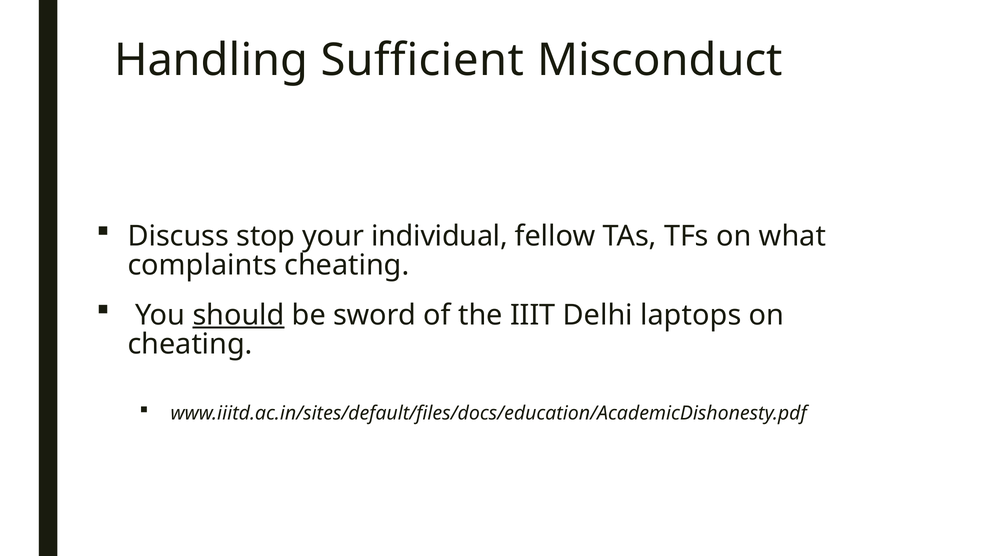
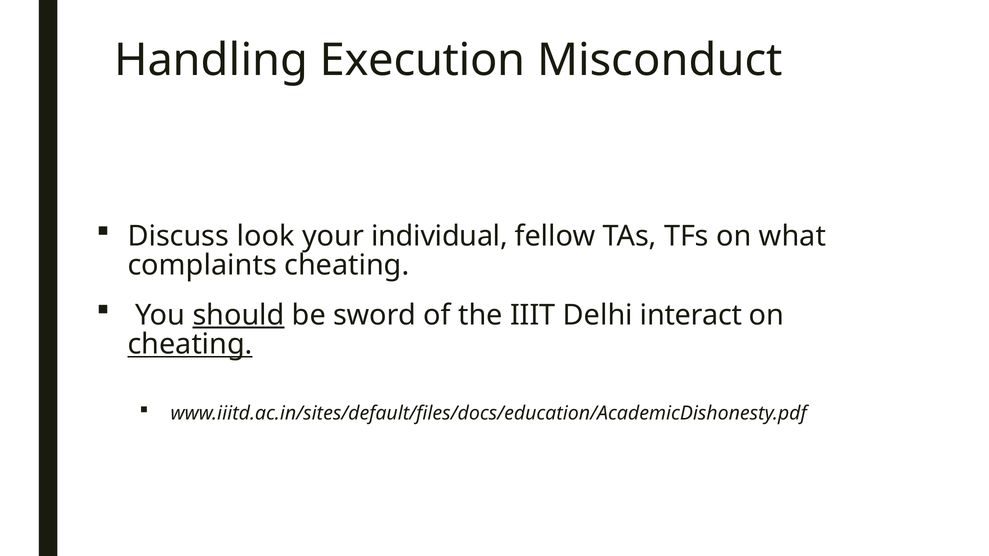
Sufficient: Sufficient -> Execution (423, 61)
stop: stop -> look (266, 236)
laptops: laptops -> interact (691, 315)
cheating underline: none -> present (190, 344)
